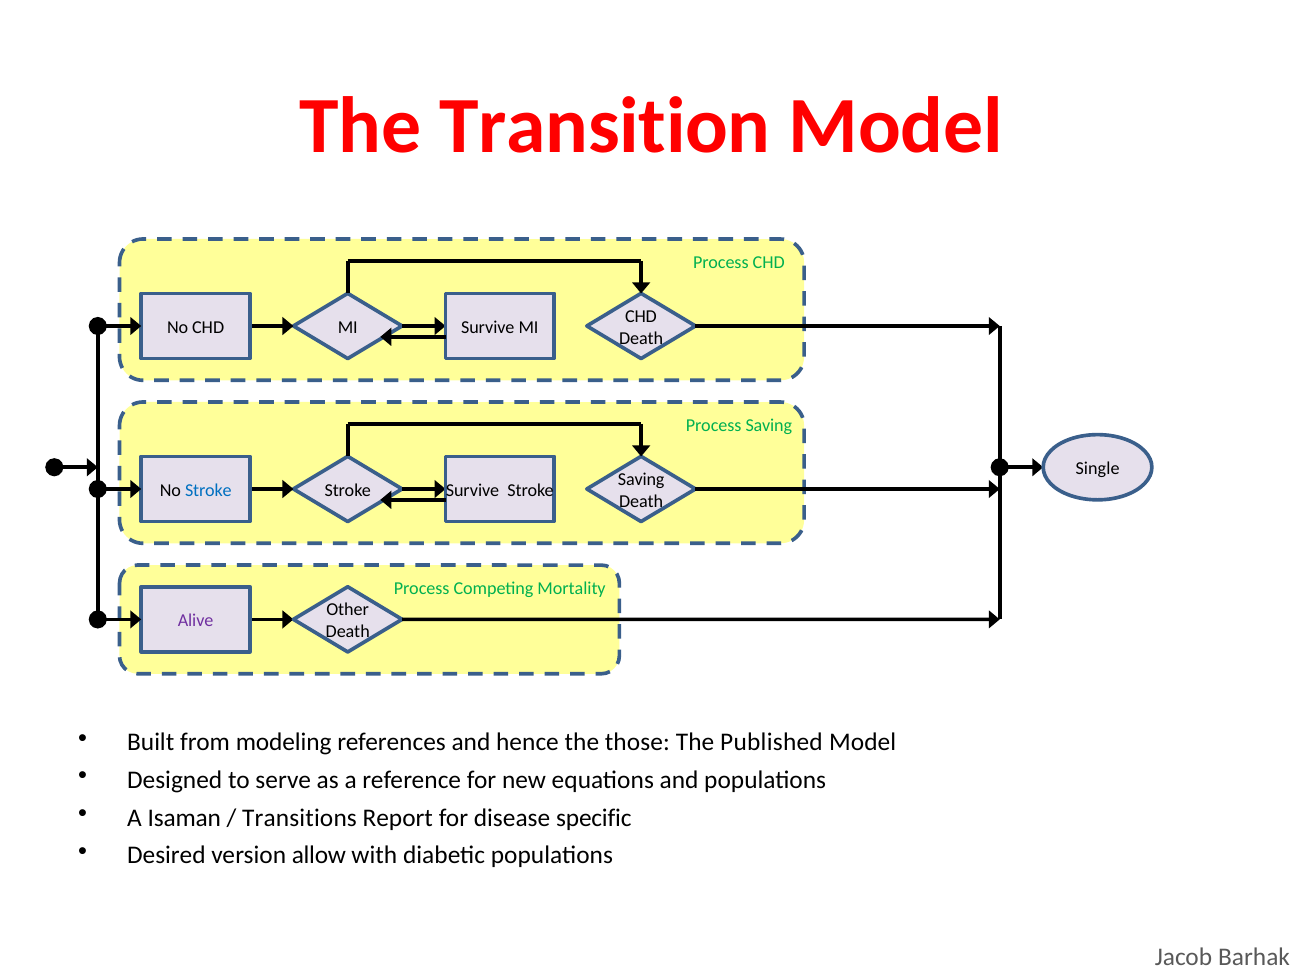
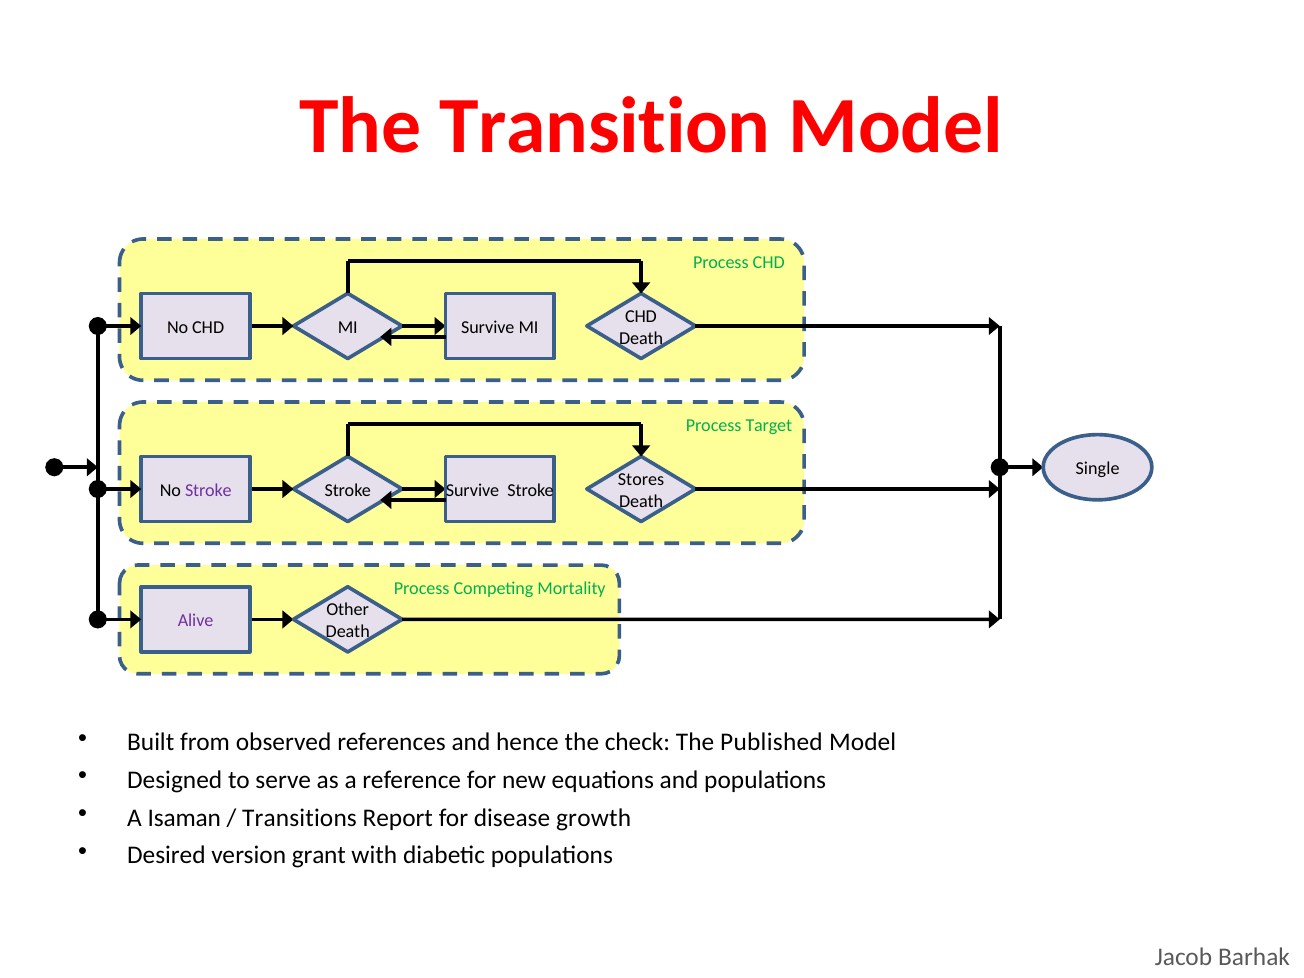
Process Saving: Saving -> Target (769, 425)
Saving: Saving -> Stores (641, 479)
Stroke colour: blue -> purple (208, 490)
modeling: modeling -> observed (284, 742)
those: those -> check (637, 742)
specific: specific -> growth (594, 818)
allow: allow -> grant (319, 856)
